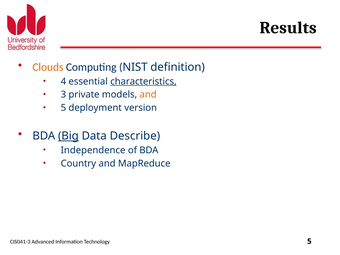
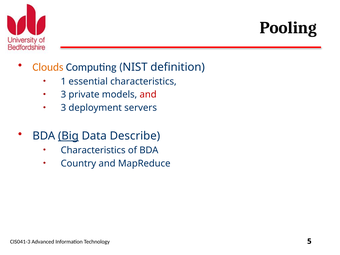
Results: Results -> Pooling (288, 28)
4: 4 -> 1 (63, 81)
characteristics underline: present -> none (143, 81)
and colour: orange -> red (148, 95)
5: 5 -> 3 (63, 108)
version: version -> servers (141, 108)
Independence: Independence -> Characteristics (93, 150)
